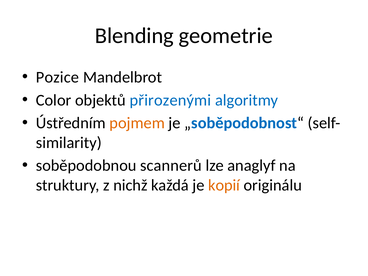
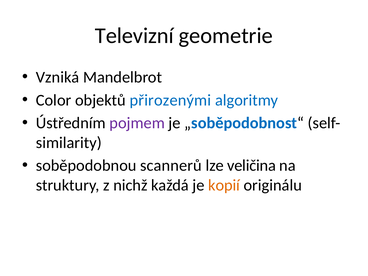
Blending: Blending -> Televizní (134, 36)
Pozice: Pozice -> Vzniká (58, 77)
pojmem colour: orange -> purple (137, 123)
anaglyf: anaglyf -> veličina (252, 166)
